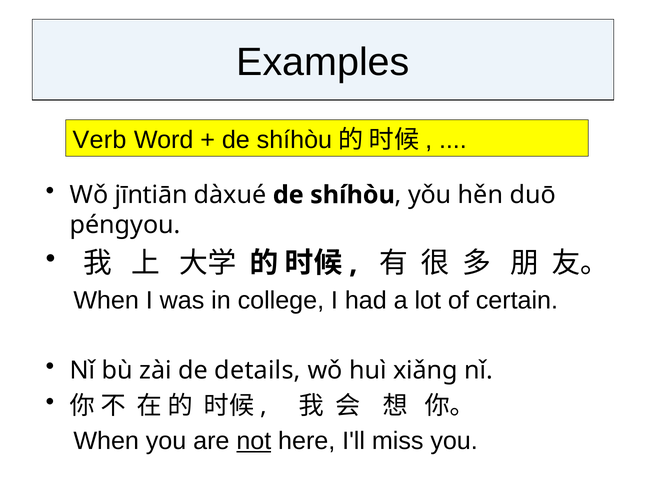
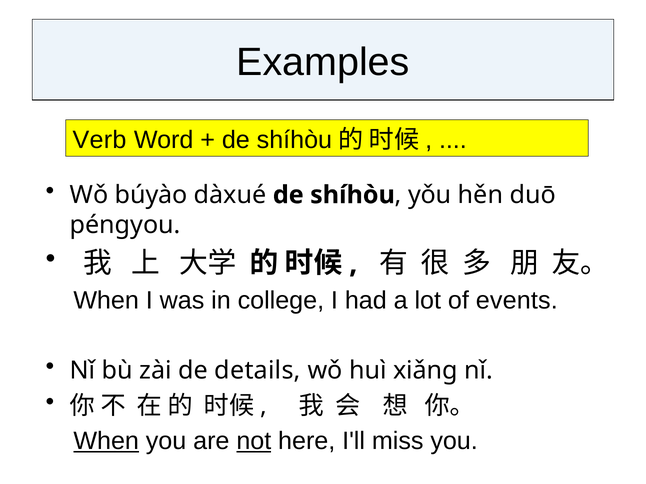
jīntiān: jīntiān -> búyào (151, 195)
certain: certain -> events (517, 301)
When underline: none -> present (106, 441)
